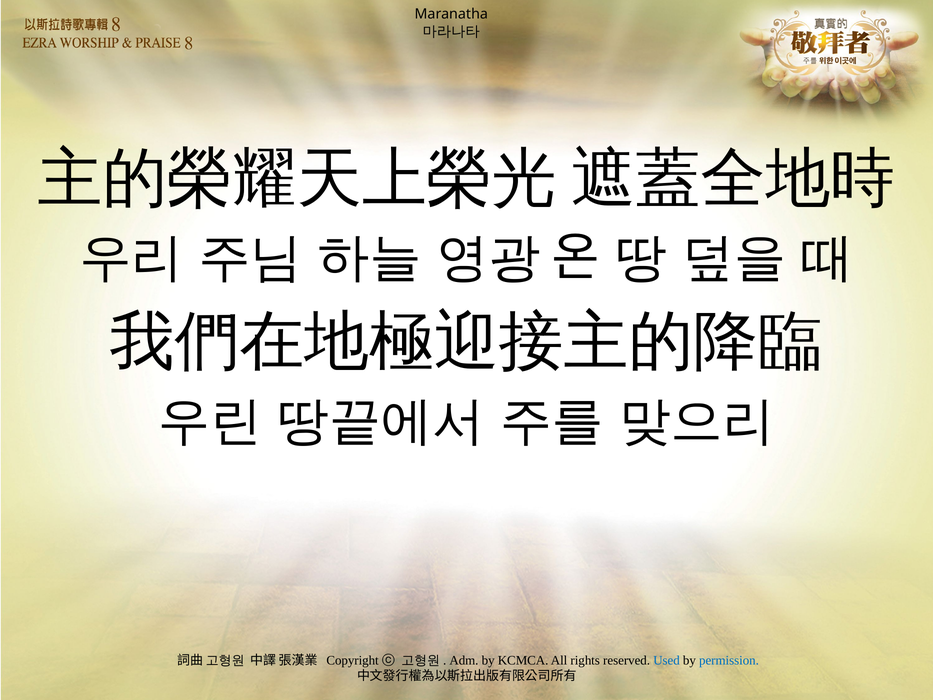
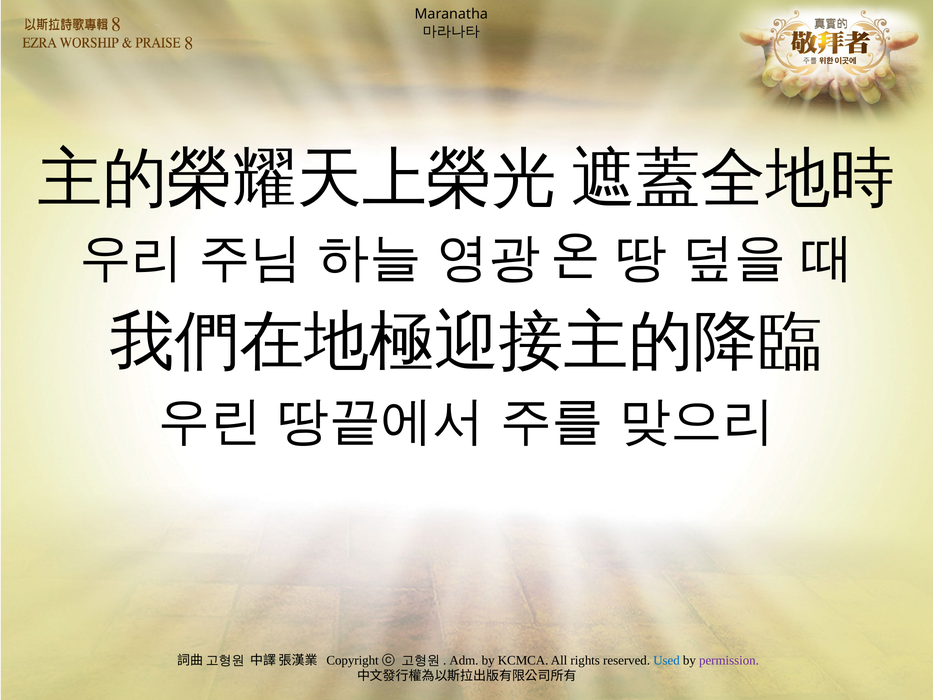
permission colour: blue -> purple (729, 660)
